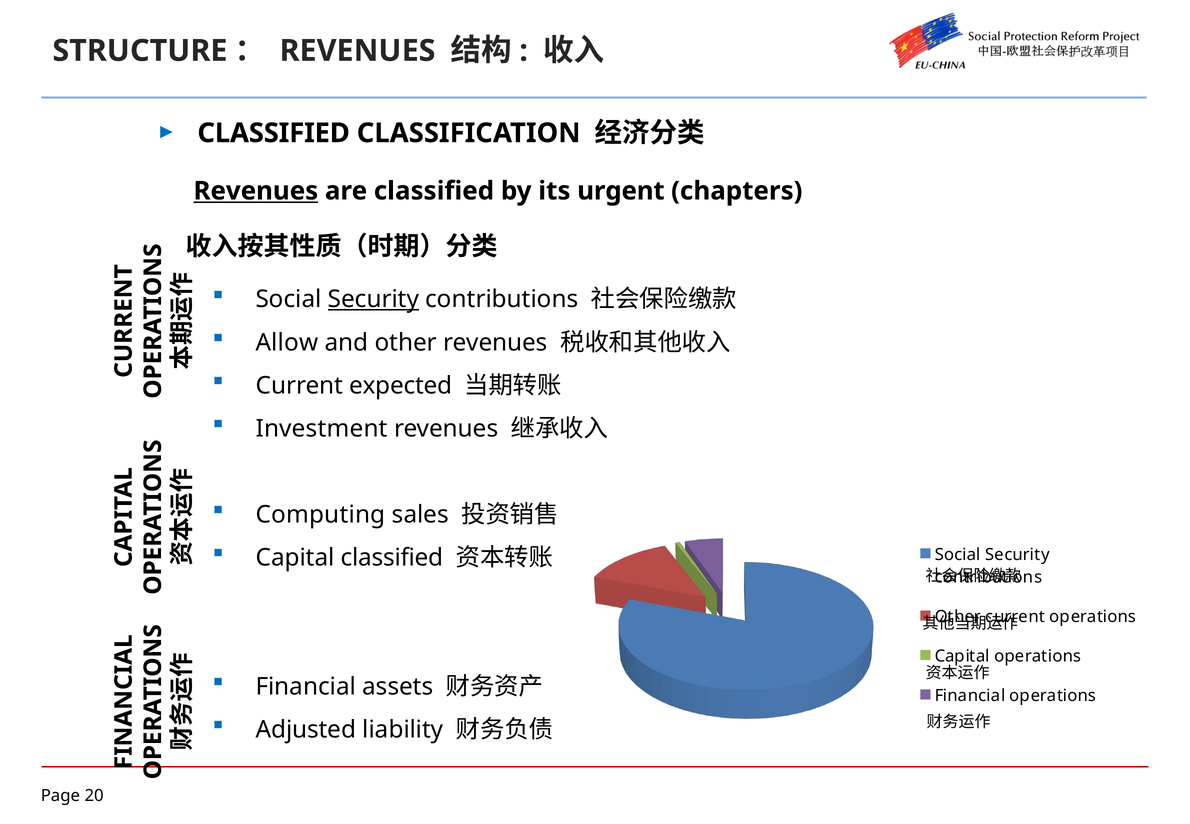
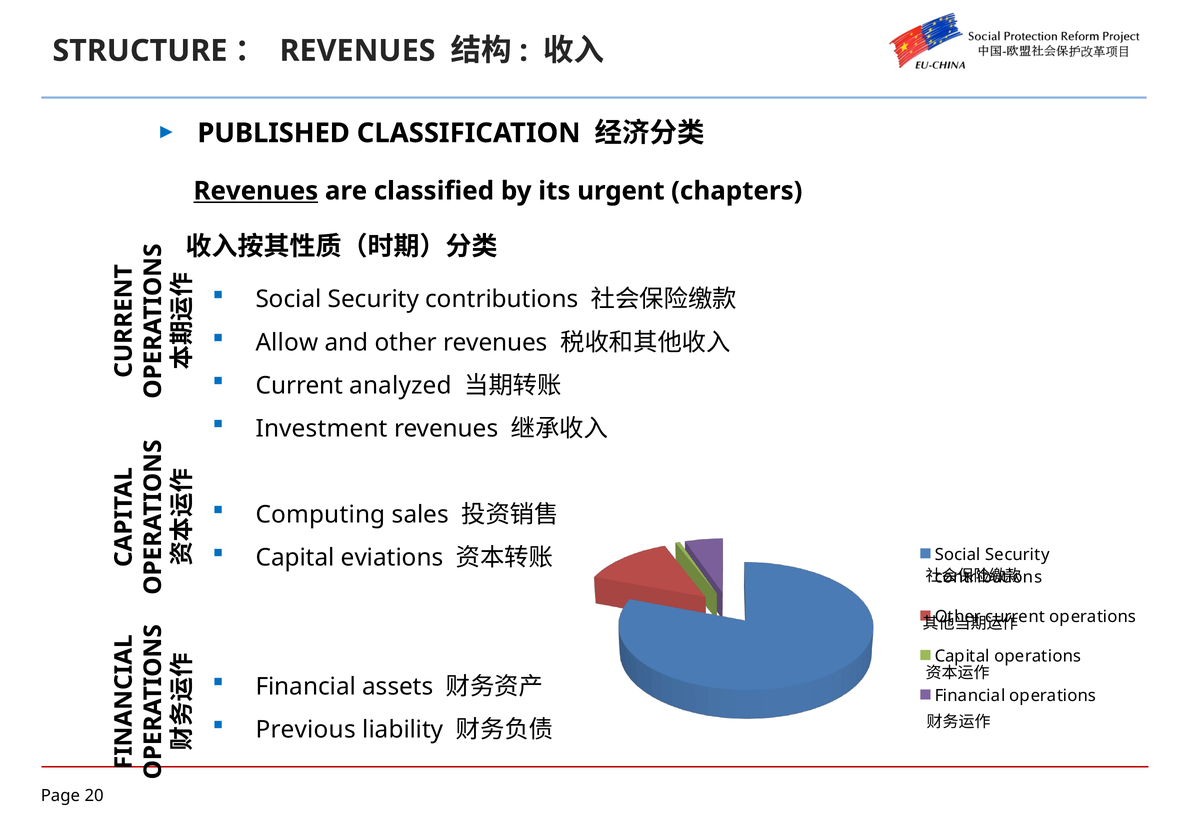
CLASSIFIED: CLASSIFIED -> PUBLISHED (274, 133)
Security underline: present -> none (373, 299)
expected: expected -> analyzed (401, 385)
Capital classified: classified -> eviations (392, 558)
Adjusted: Adjusted -> Previous (306, 730)
